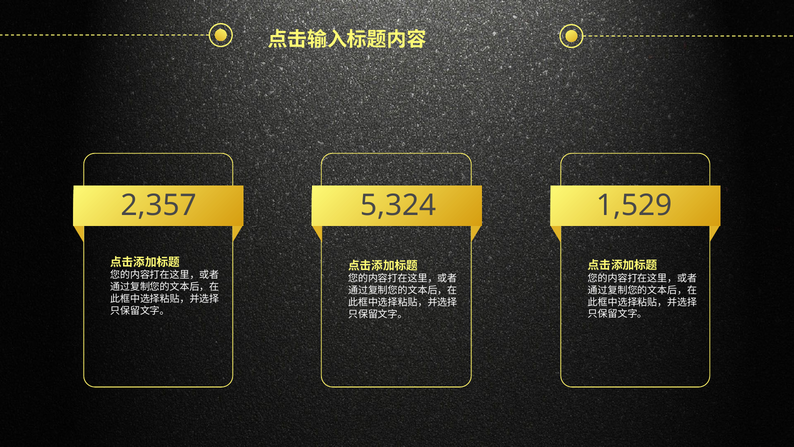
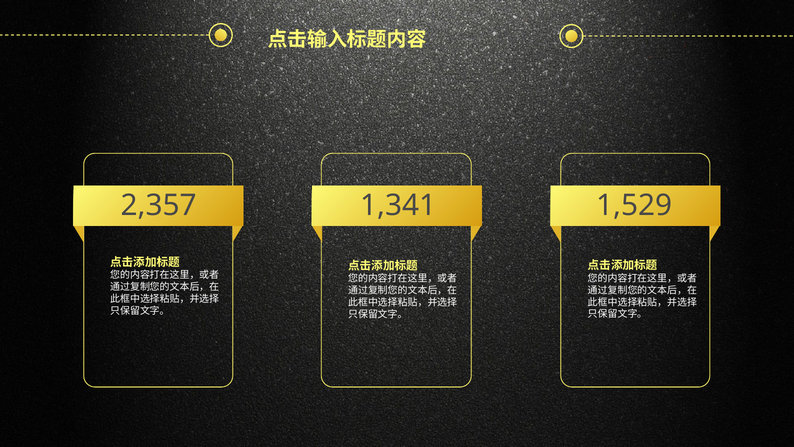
5,324: 5,324 -> 1,341 (398, 205)
